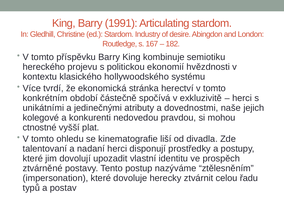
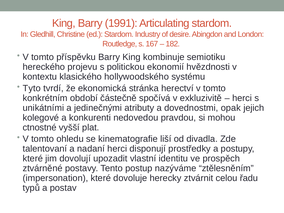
Více: Více -> Tyto (32, 88)
naše: naše -> opak (231, 108)
